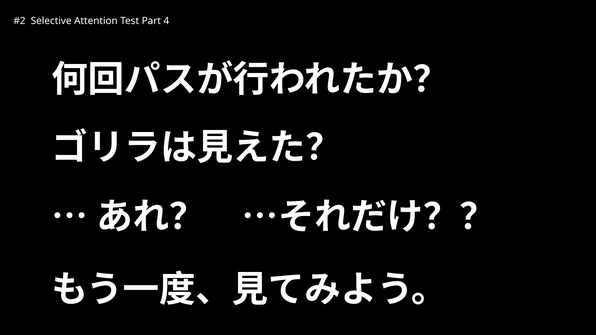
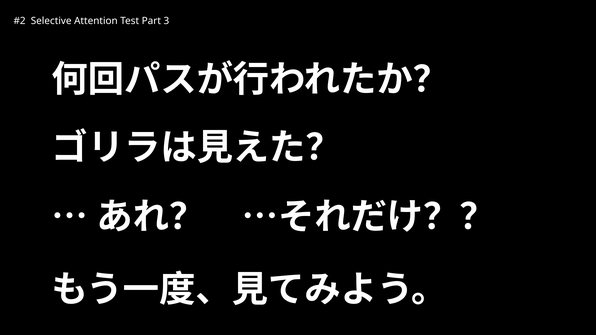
4: 4 -> 3 (166, 21)
